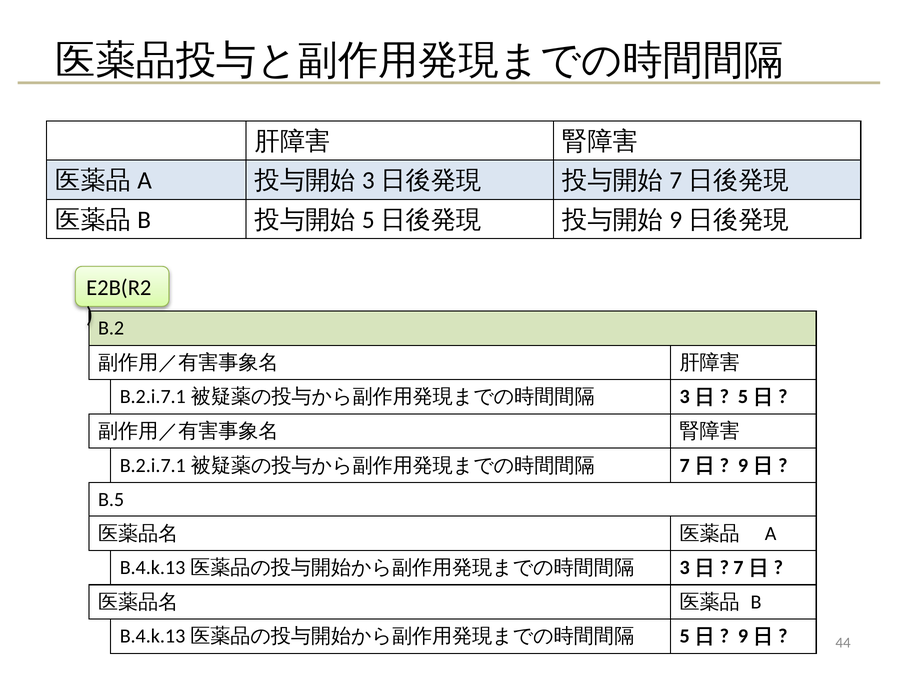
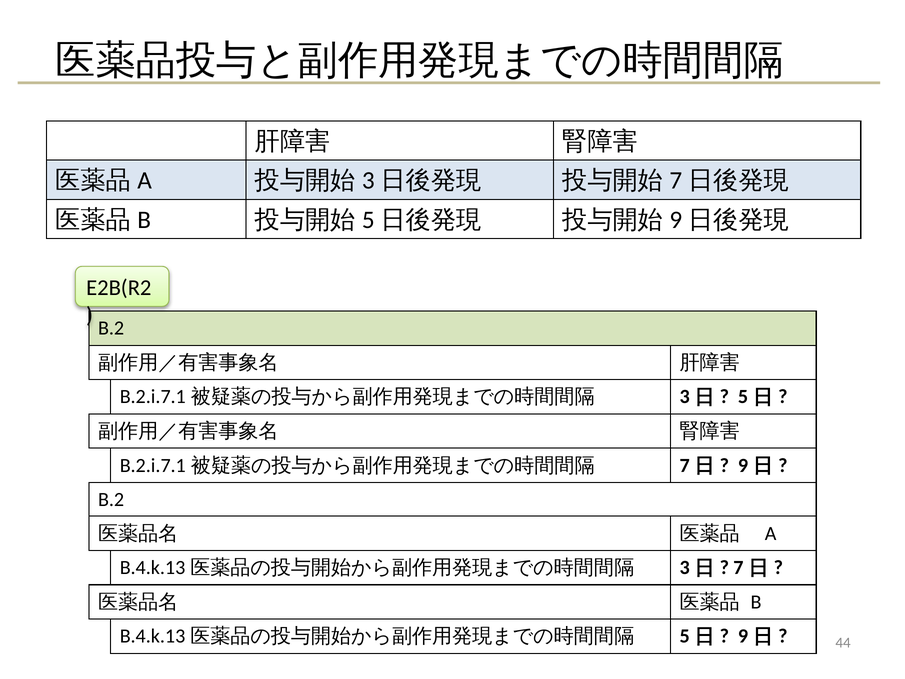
B.5: B.5 -> B.2 (111, 499)
